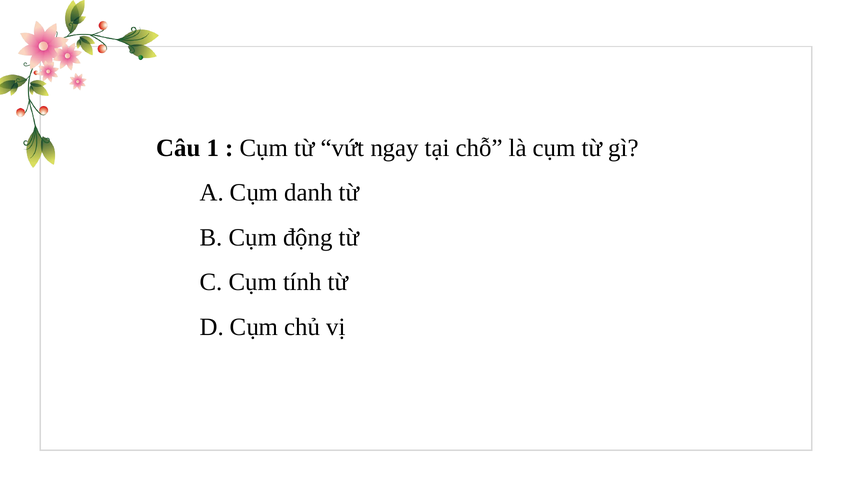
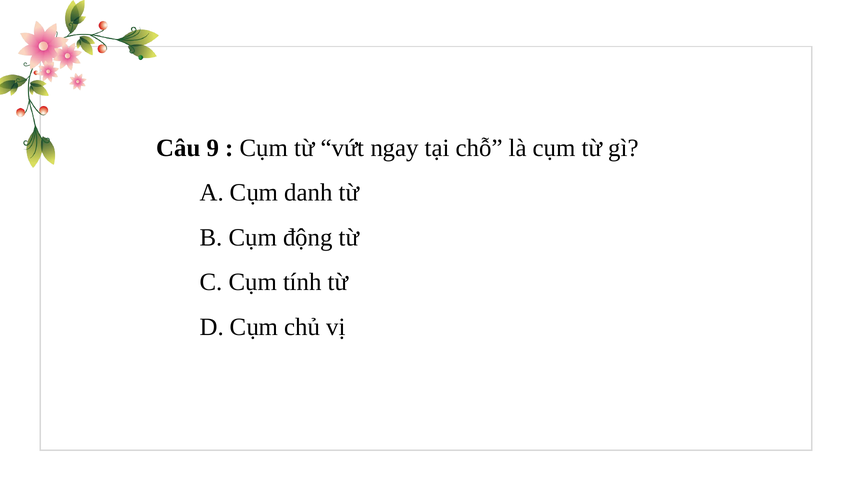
1: 1 -> 9 (213, 148)
